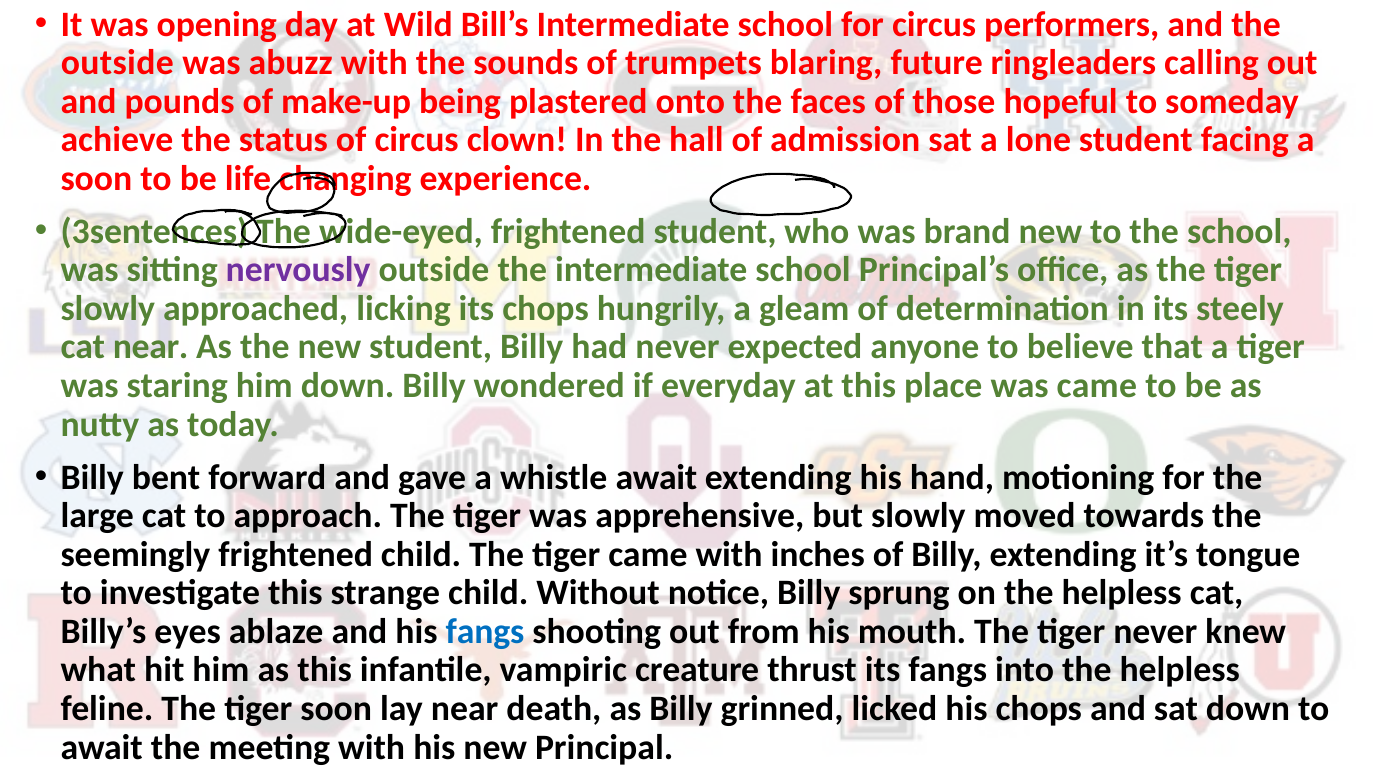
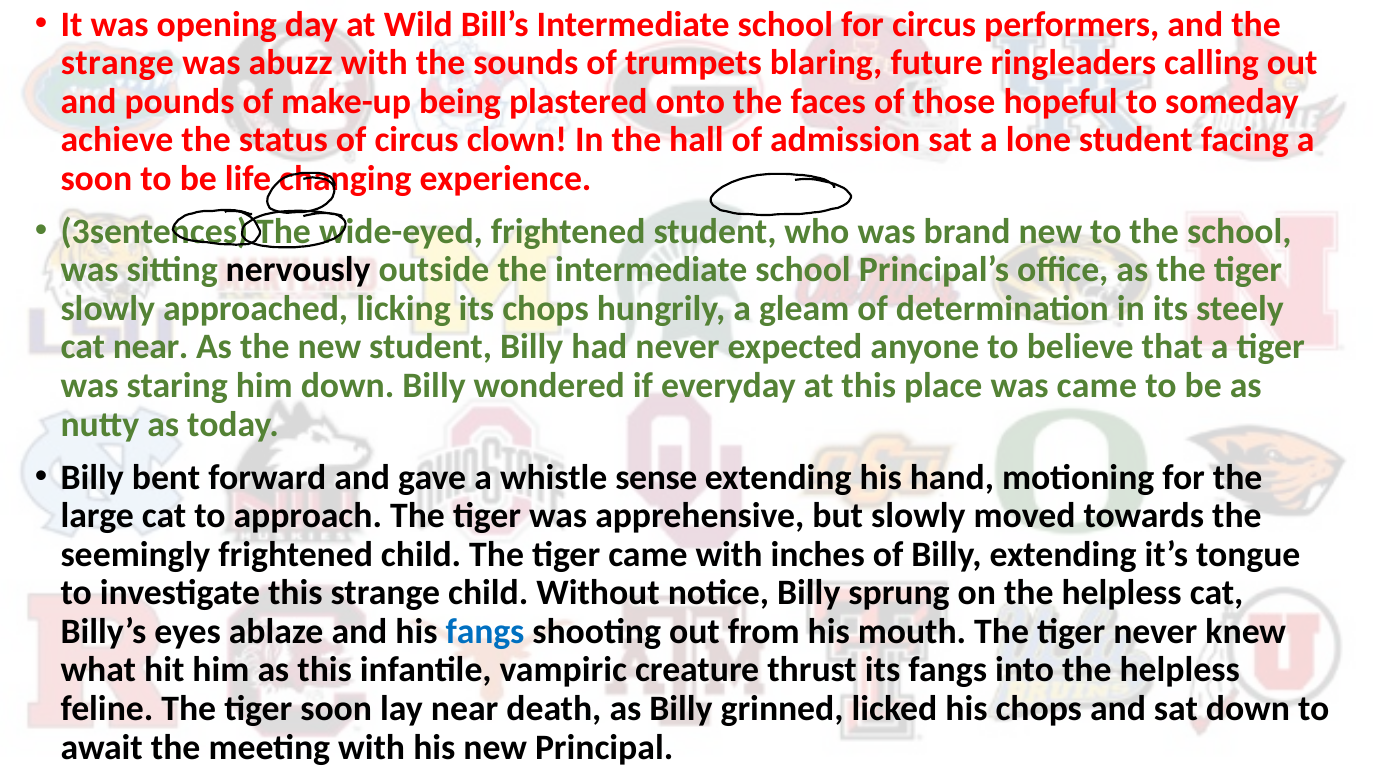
outside: outside -> strange (117, 63)
nervously colour: purple -> black (298, 270)
whistle await: await -> sense (656, 477)
